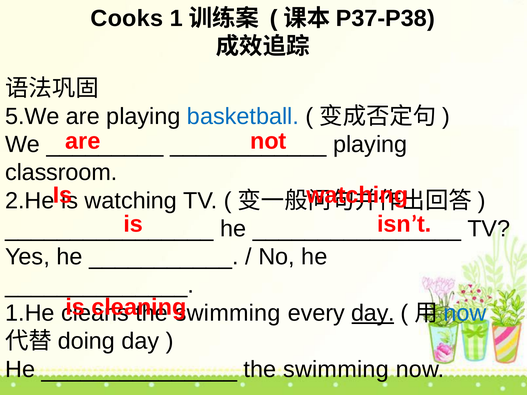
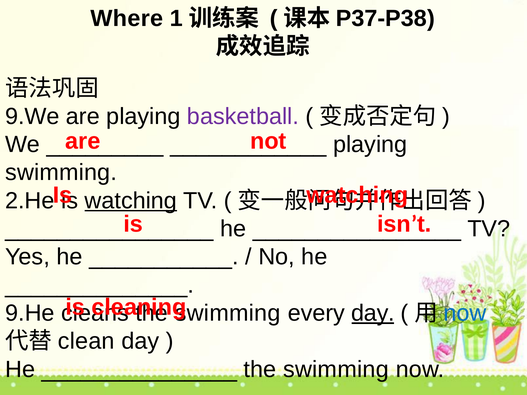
Cooks: Cooks -> Where (127, 18)
5.We: 5.We -> 9.We (32, 116)
basketball colour: blue -> purple (243, 116)
classroom: classroom -> swimming (61, 173)
watching underline: none -> present (131, 201)
1.He: 1.He -> 9.He (30, 313)
doing: doing -> clean (86, 341)
